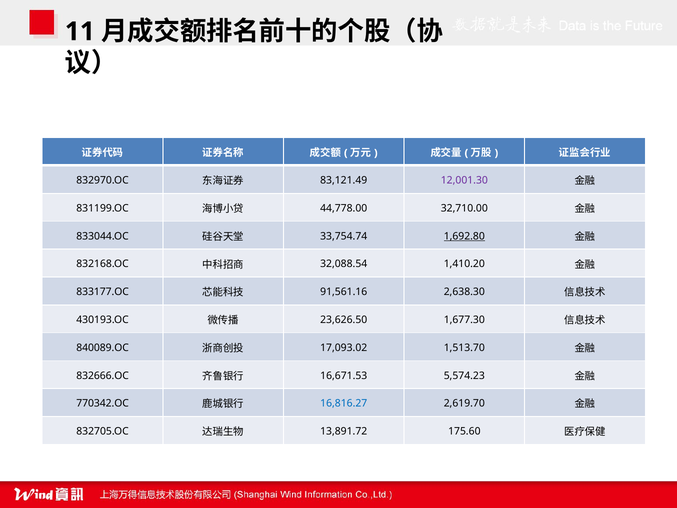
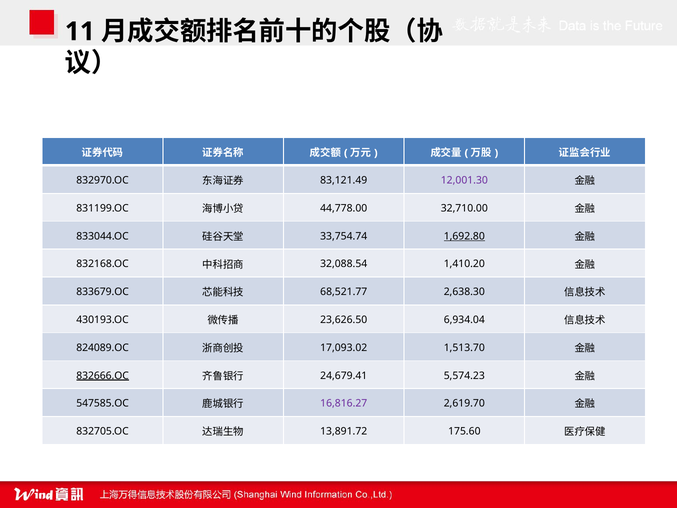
833177.OC: 833177.OC -> 833679.OC (103, 292)
91,561.16: 91,561.16 -> 68,521.77 (344, 292)
1,677.30: 1,677.30 -> 6,934.04 (464, 320)
840089.OC: 840089.OC -> 824089.OC (103, 348)
832666.OC underline: none -> present (103, 375)
16,671.53: 16,671.53 -> 24,679.41 (344, 375)
770342.OC: 770342.OC -> 547585.OC (103, 403)
16,816.27 colour: blue -> purple (344, 403)
